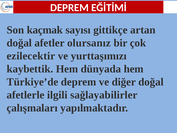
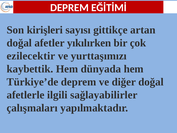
kaçmak: kaçmak -> kirişleri (45, 30)
olursanız: olursanız -> yıkılırken (89, 43)
